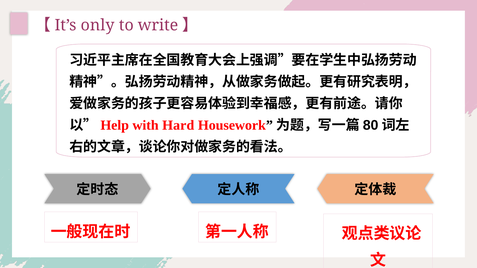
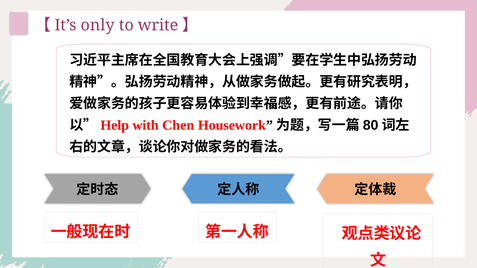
Hard: Hard -> Chen (178, 125)
